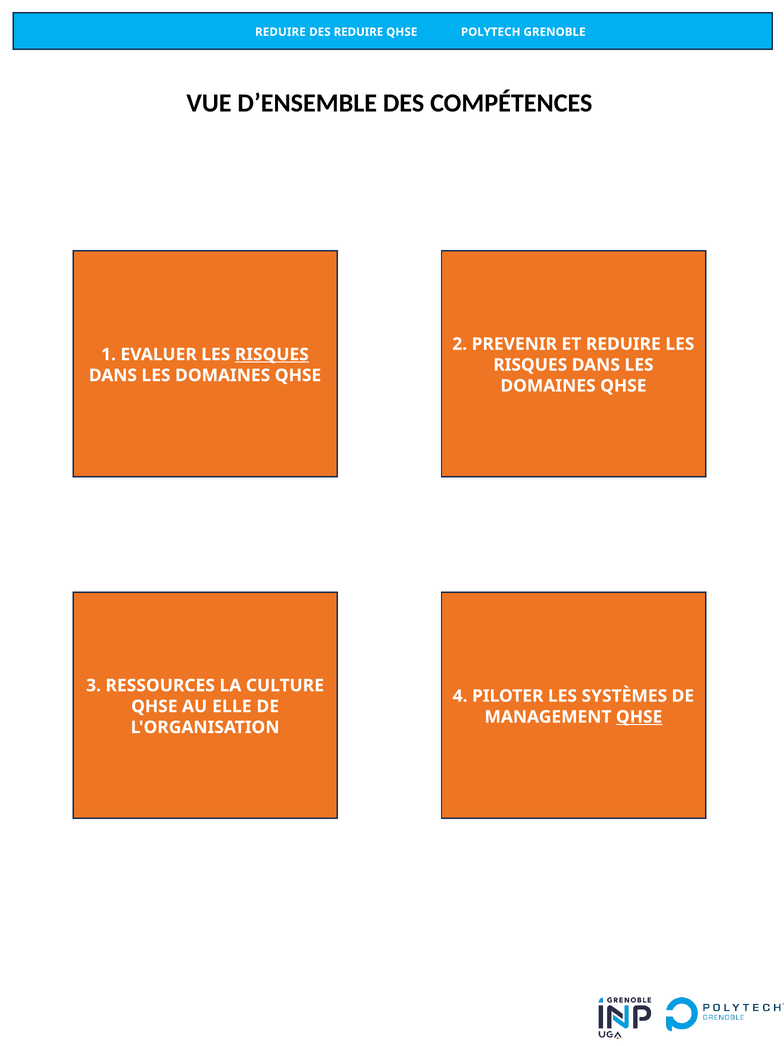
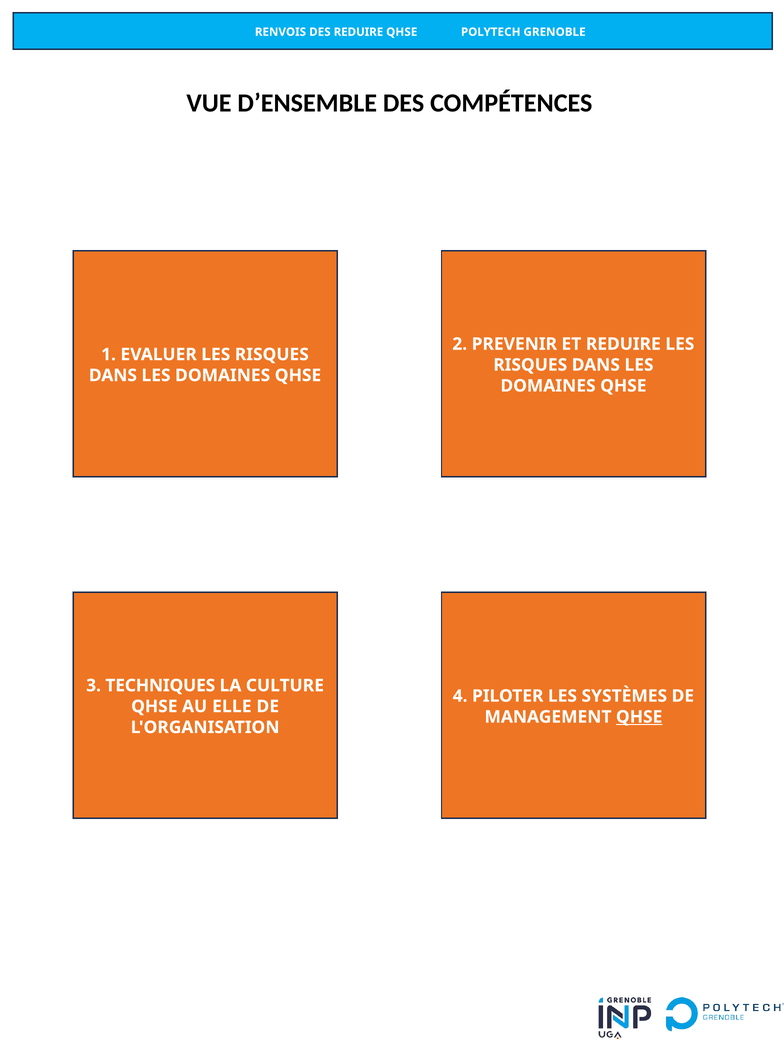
REDUIRE: REDUIRE -> RENVOIS (280, 32)
RISQUES underline: present -> none (272, 354)
RESSOURCES: RESSOURCES -> TECHNIQUES (160, 685)
